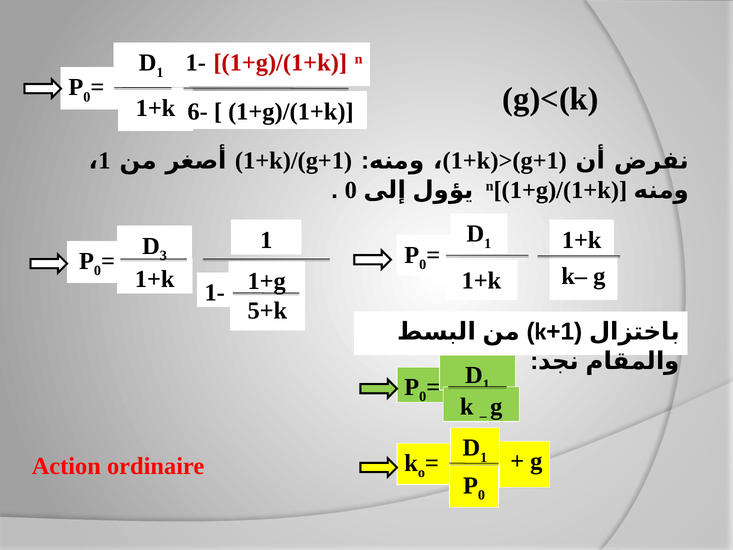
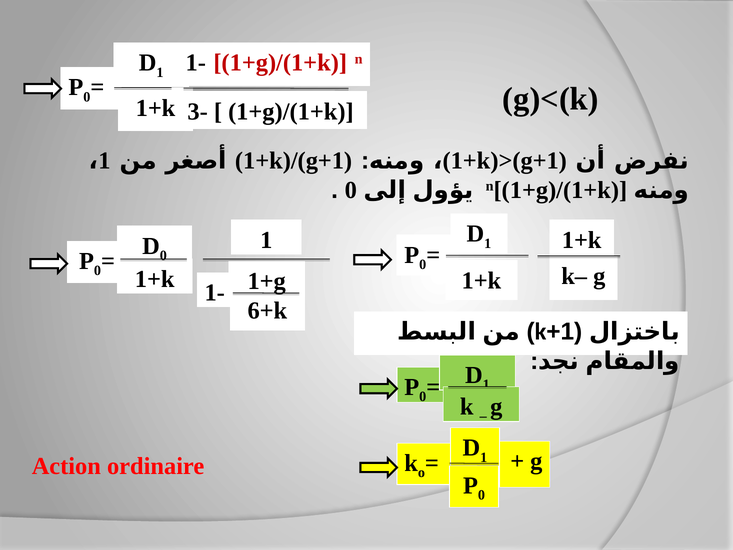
6-: 6- -> 3- (198, 112)
3: 3 -> 0 (163, 256)
5+k: 5+k -> 6+k (267, 311)
